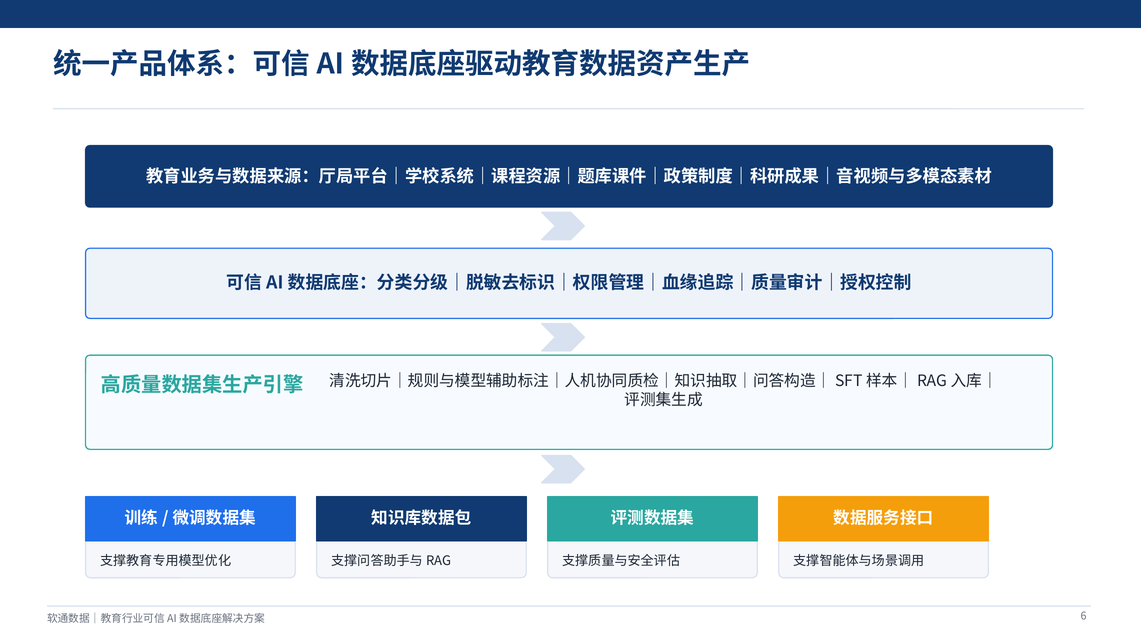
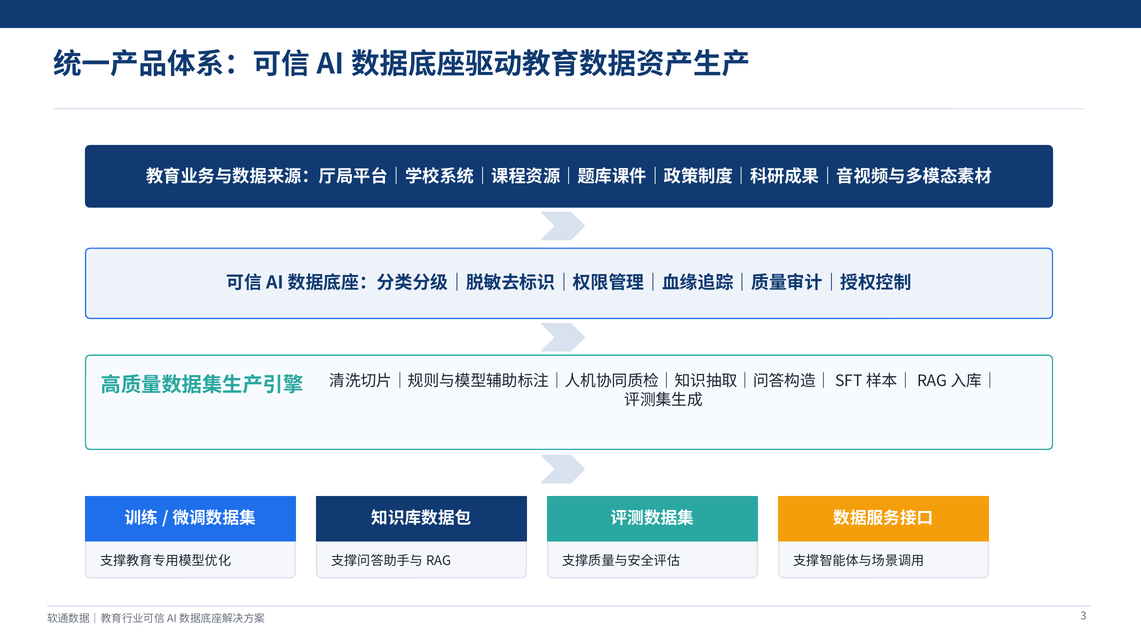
6: 6 -> 3 (1084, 616)
